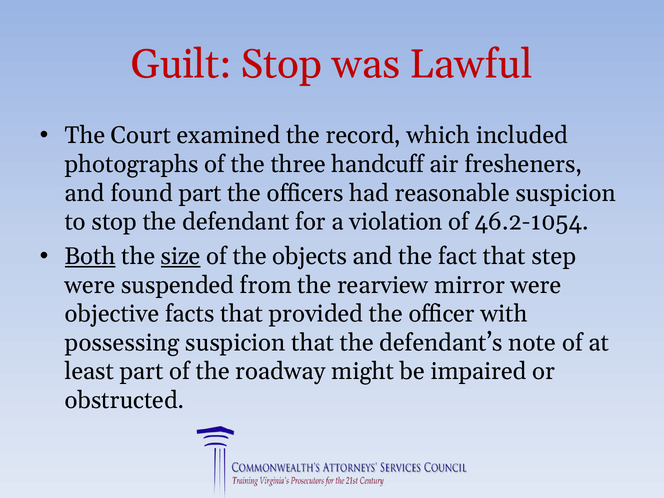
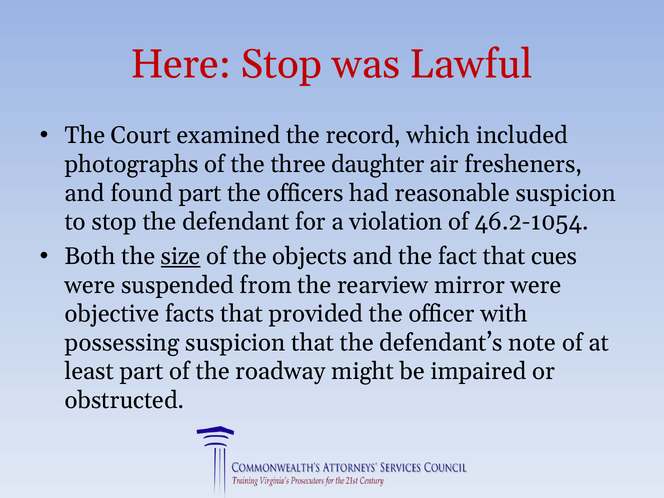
Guilt: Guilt -> Here (181, 64)
handcuff: handcuff -> daughter (378, 164)
Both underline: present -> none (90, 257)
step: step -> cues (554, 257)
